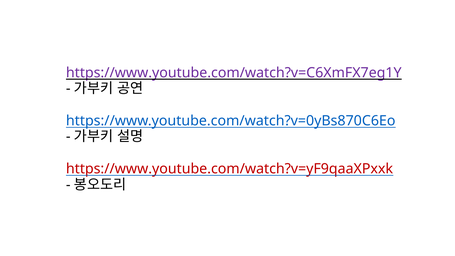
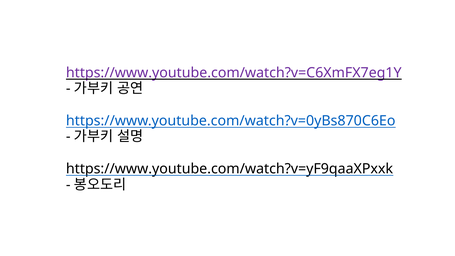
https://www.youtube.com/watch?v=yF9qaaXPxxk colour: red -> black (230, 169)
